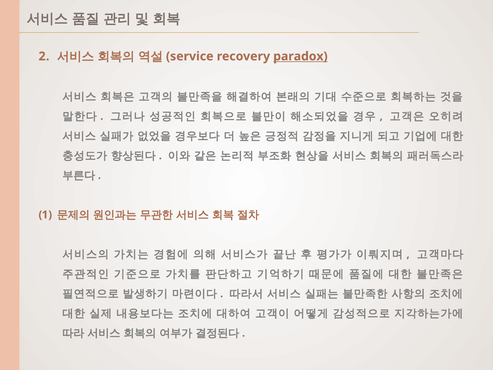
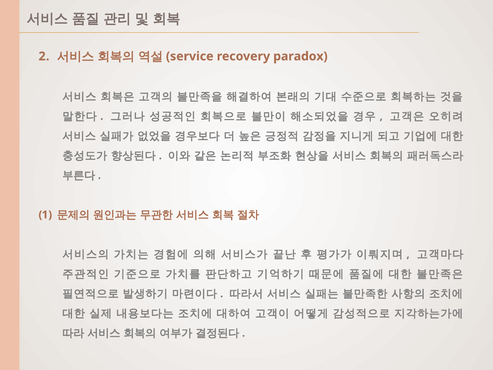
paradox underline: present -> none (300, 56)
